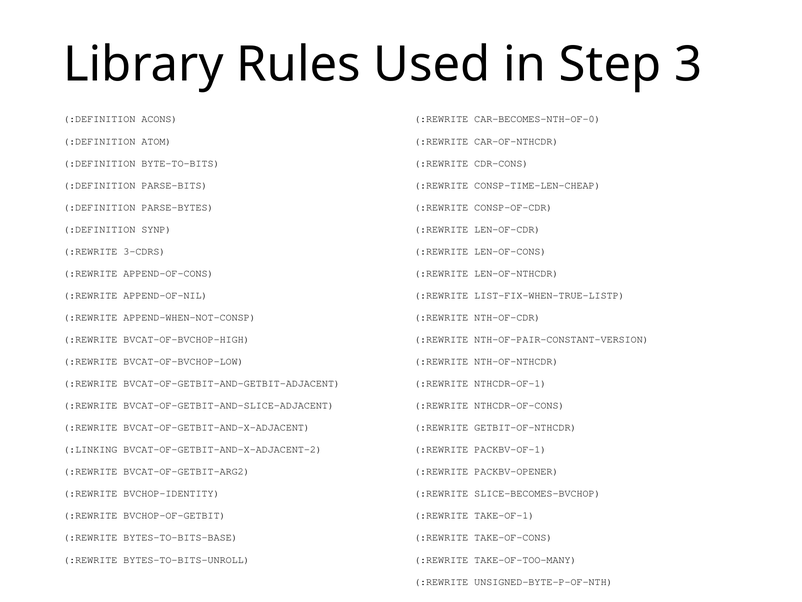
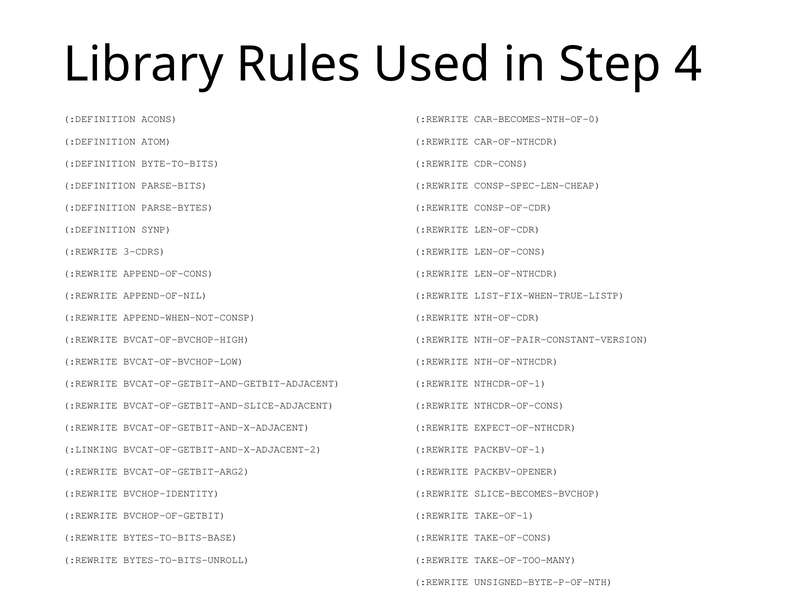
3: 3 -> 4 (688, 65)
CONSP-TIME-LEN-CHEAP: CONSP-TIME-LEN-CHEAP -> CONSP-SPEC-LEN-CHEAP (537, 185)
GETBIT-OF-NTHCDR: GETBIT-OF-NTHCDR -> EXPECT-OF-NTHCDR (525, 427)
